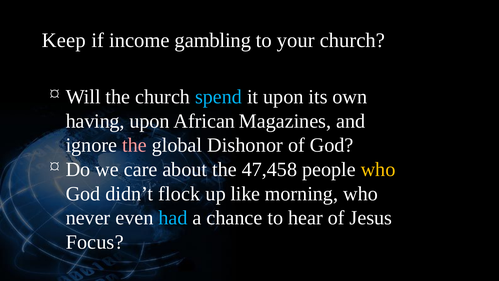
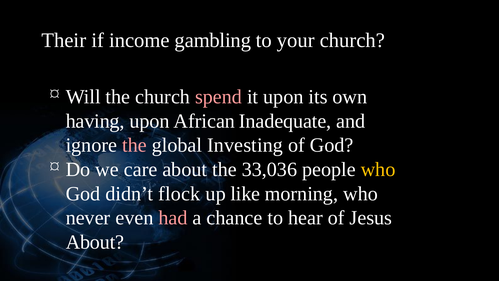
Keep: Keep -> Their (64, 40)
spend colour: light blue -> pink (219, 97)
Magazines: Magazines -> Inadequate (285, 121)
Dishonor: Dishonor -> Investing (245, 145)
47,458: 47,458 -> 33,036 (269, 169)
had colour: light blue -> pink (173, 218)
Focus: Focus -> About (95, 242)
